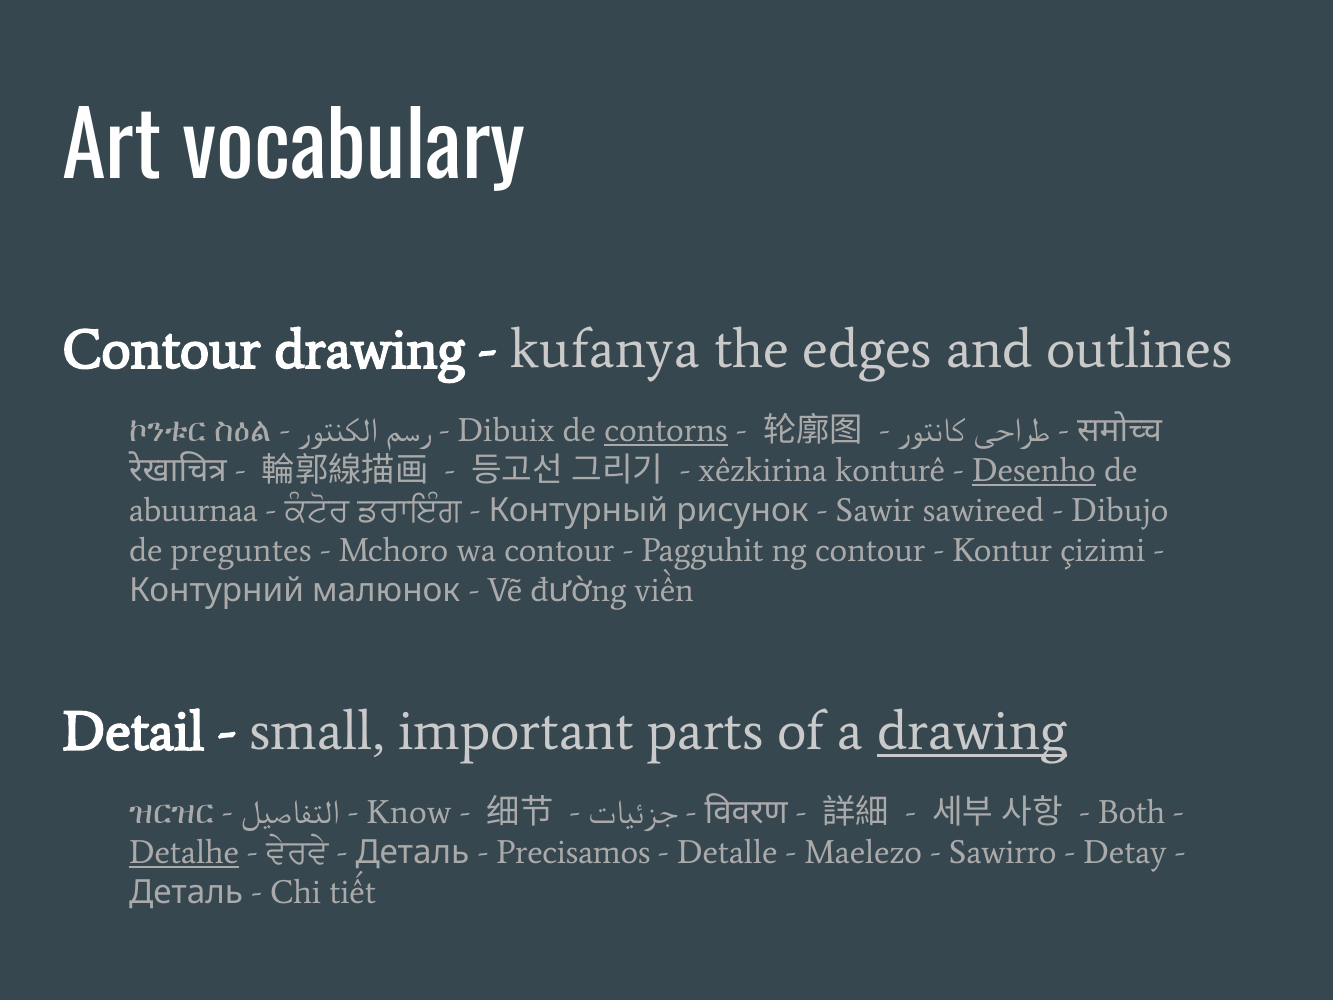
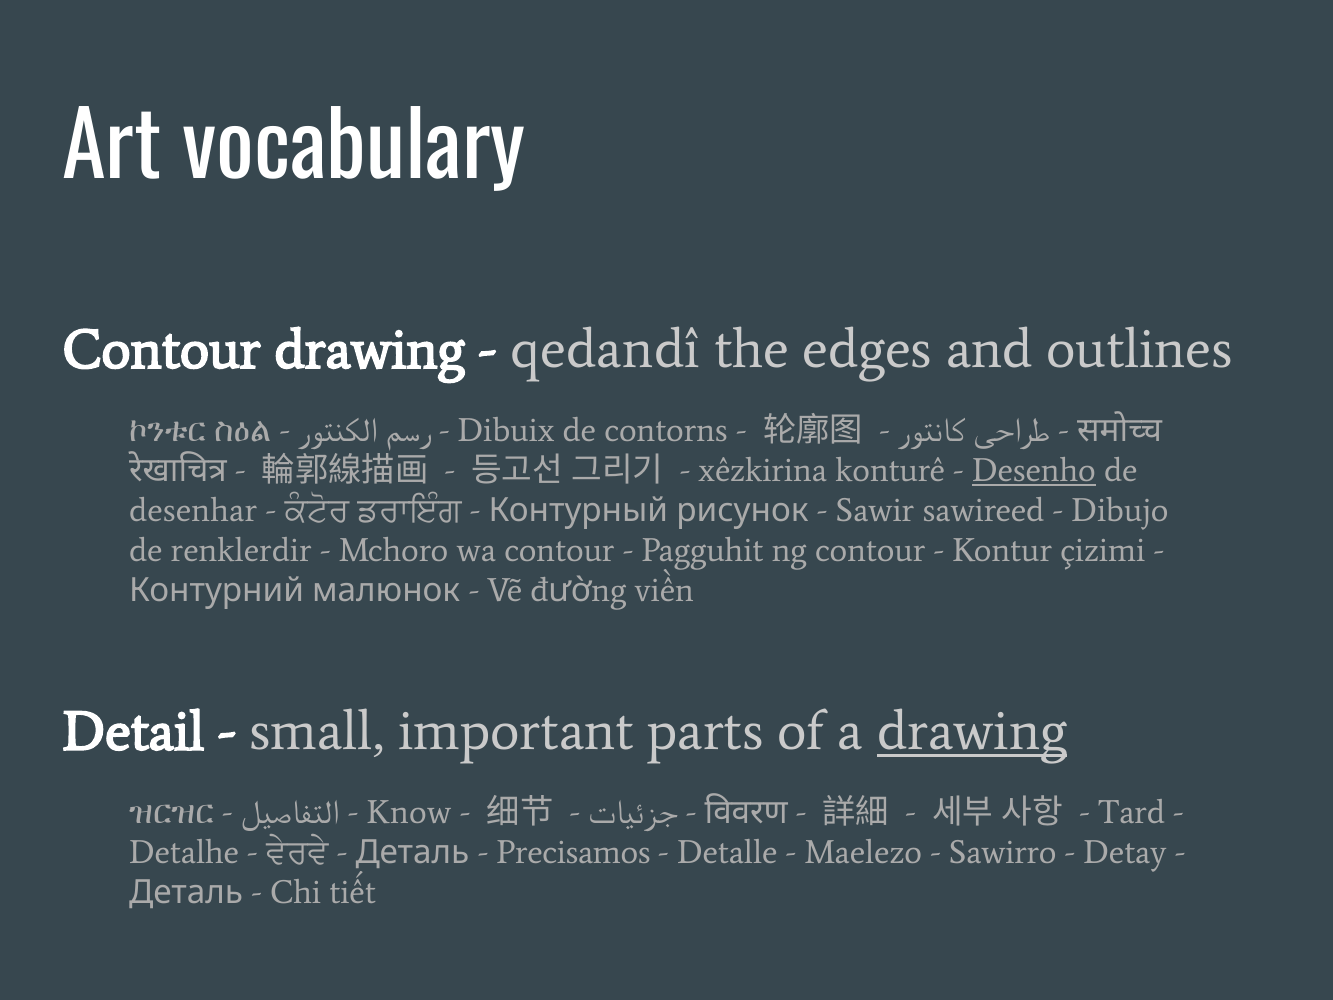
kufanya: kufanya -> qedandî (605, 349)
contorns underline: present -> none (666, 431)
abuurnaa: abuurnaa -> desenhar (193, 511)
preguntes: preguntes -> renklerdir (241, 551)
Both: Both -> Tard (1132, 813)
Detalhe underline: present -> none (184, 853)
